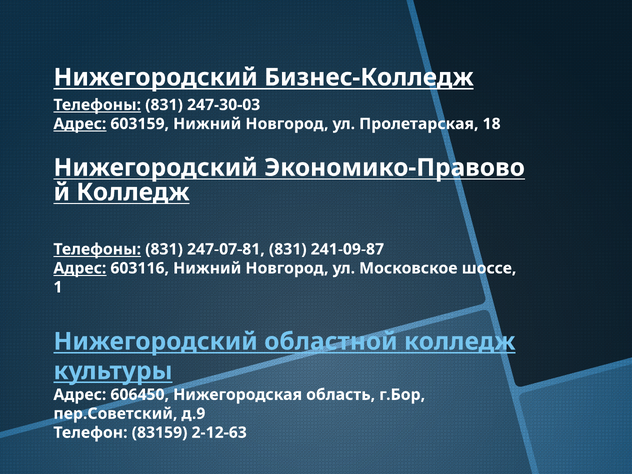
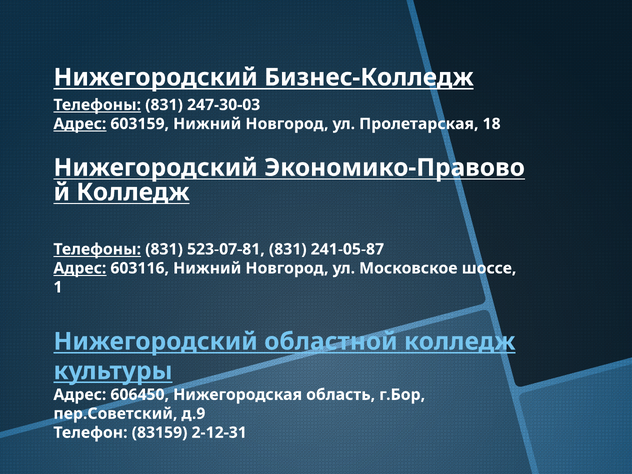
247-07-81: 247-07-81 -> 523-07-81 (226, 249)
241-09-87: 241-09-87 -> 241-05-87 (347, 249)
2-12-63: 2-12-63 -> 2-12-31 (219, 433)
